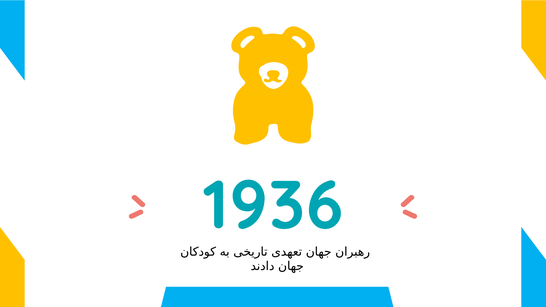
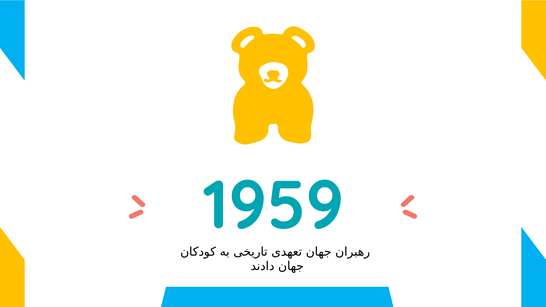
1936: 1936 -> 1959 (273, 206)
